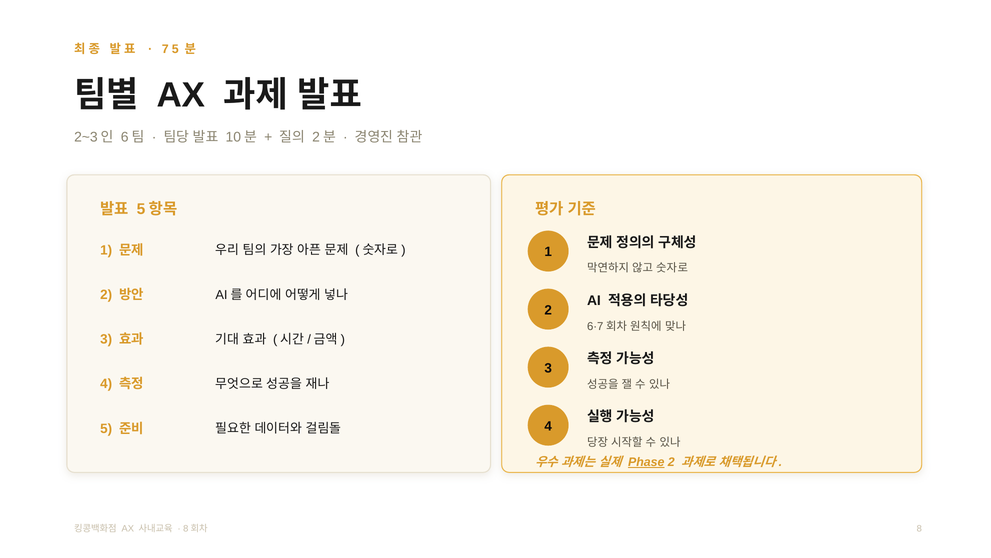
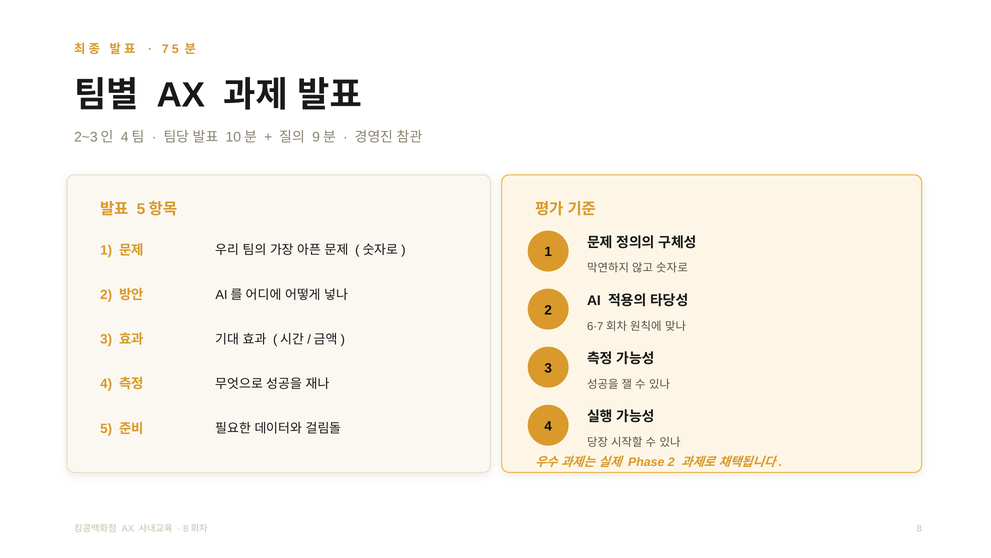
6: 6 -> 4 (125, 137)
2: 2 -> 9 (316, 137)
Phase underline: present -> none (646, 462)
